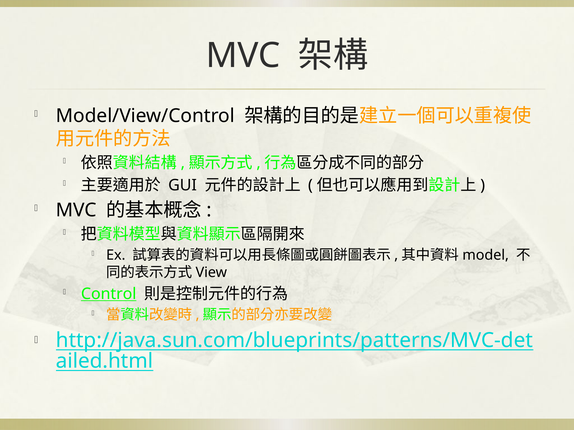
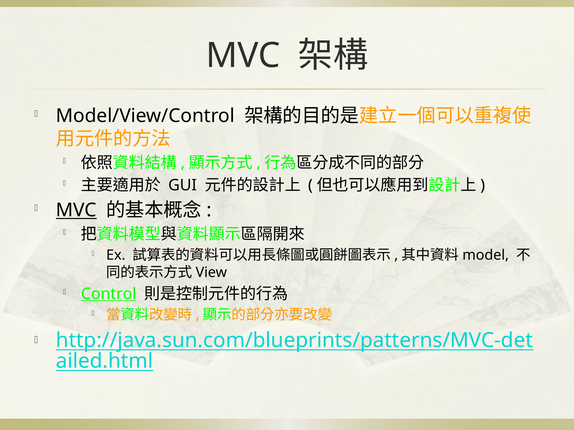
MVC underline: none -> present (76, 210)
